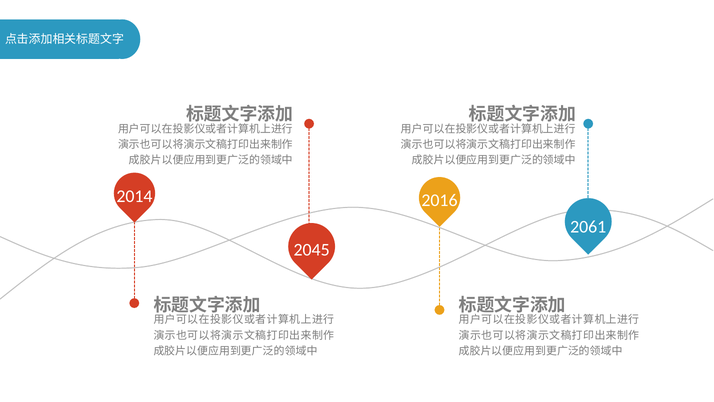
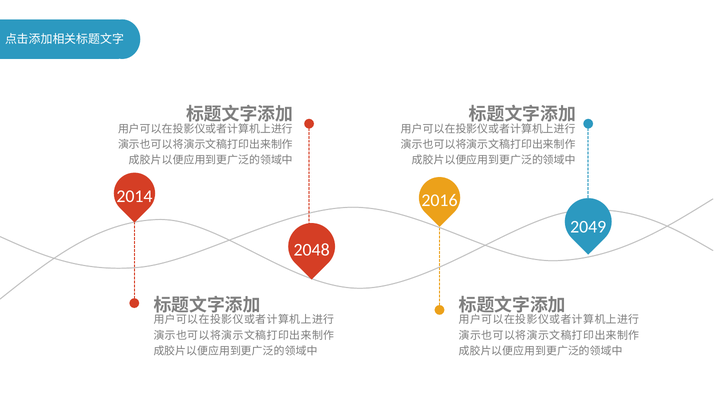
2061: 2061 -> 2049 (588, 227)
2045: 2045 -> 2048 (312, 250)
